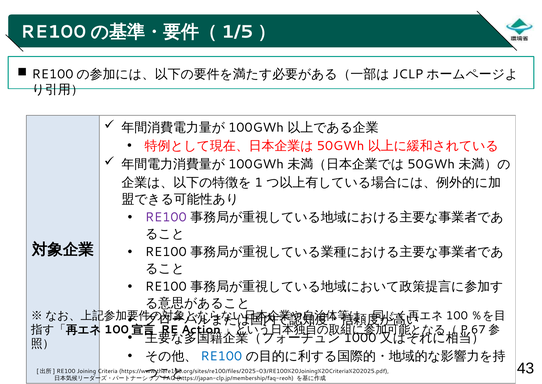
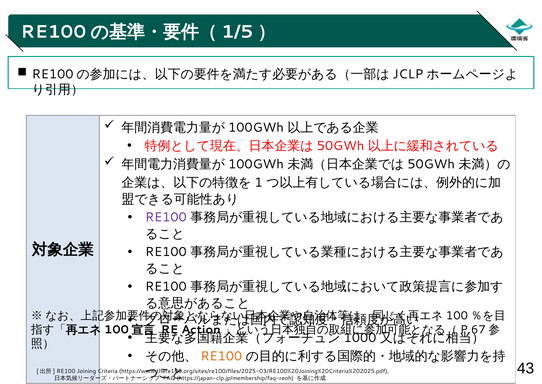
RE100 colour: blue -> orange (221, 355)
